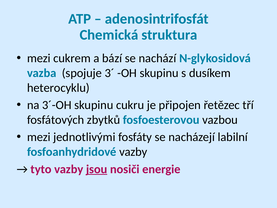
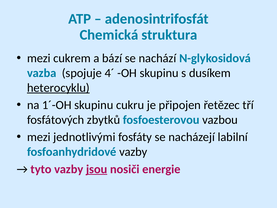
3´: 3´ -> 4´ (110, 73)
heterocyklu underline: none -> present (58, 88)
3´-OH: 3´-OH -> 1´-OH (57, 105)
